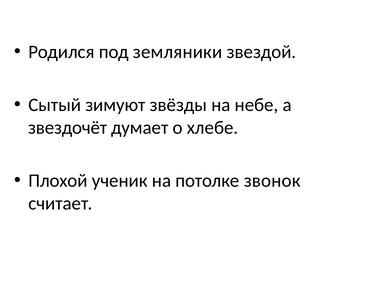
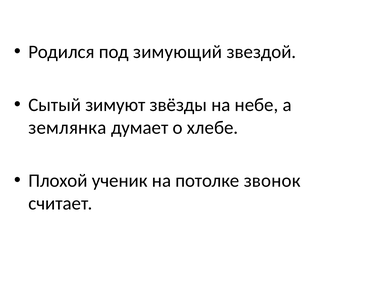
земляники: земляники -> зимующий (178, 52)
звездочёт: звездочёт -> землянка (67, 127)
